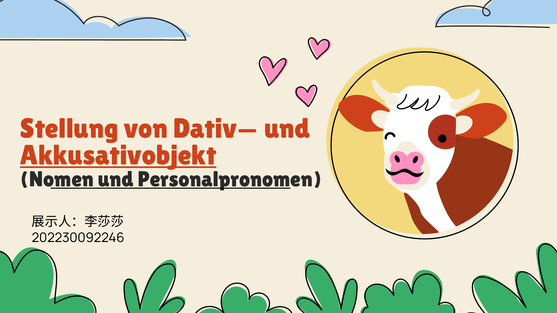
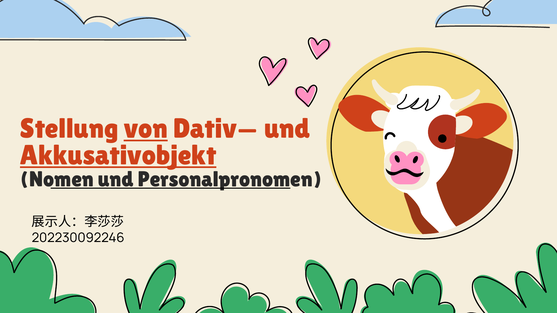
von underline: none -> present (146, 129)
